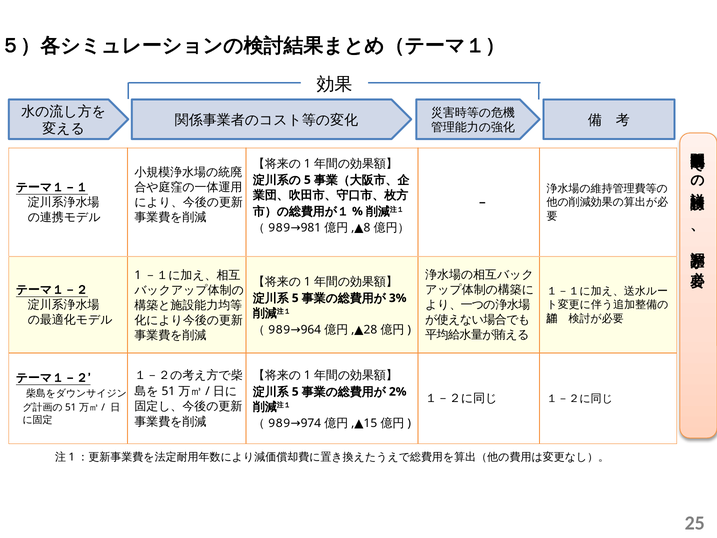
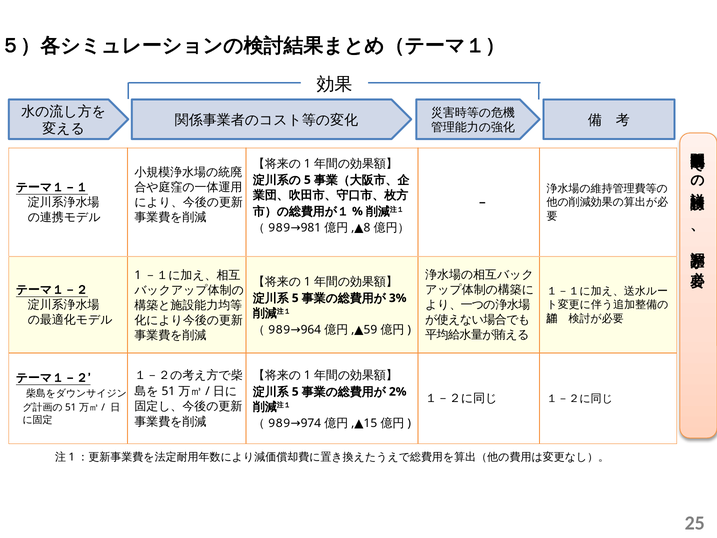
28: 28 -> 59 (370, 330)
